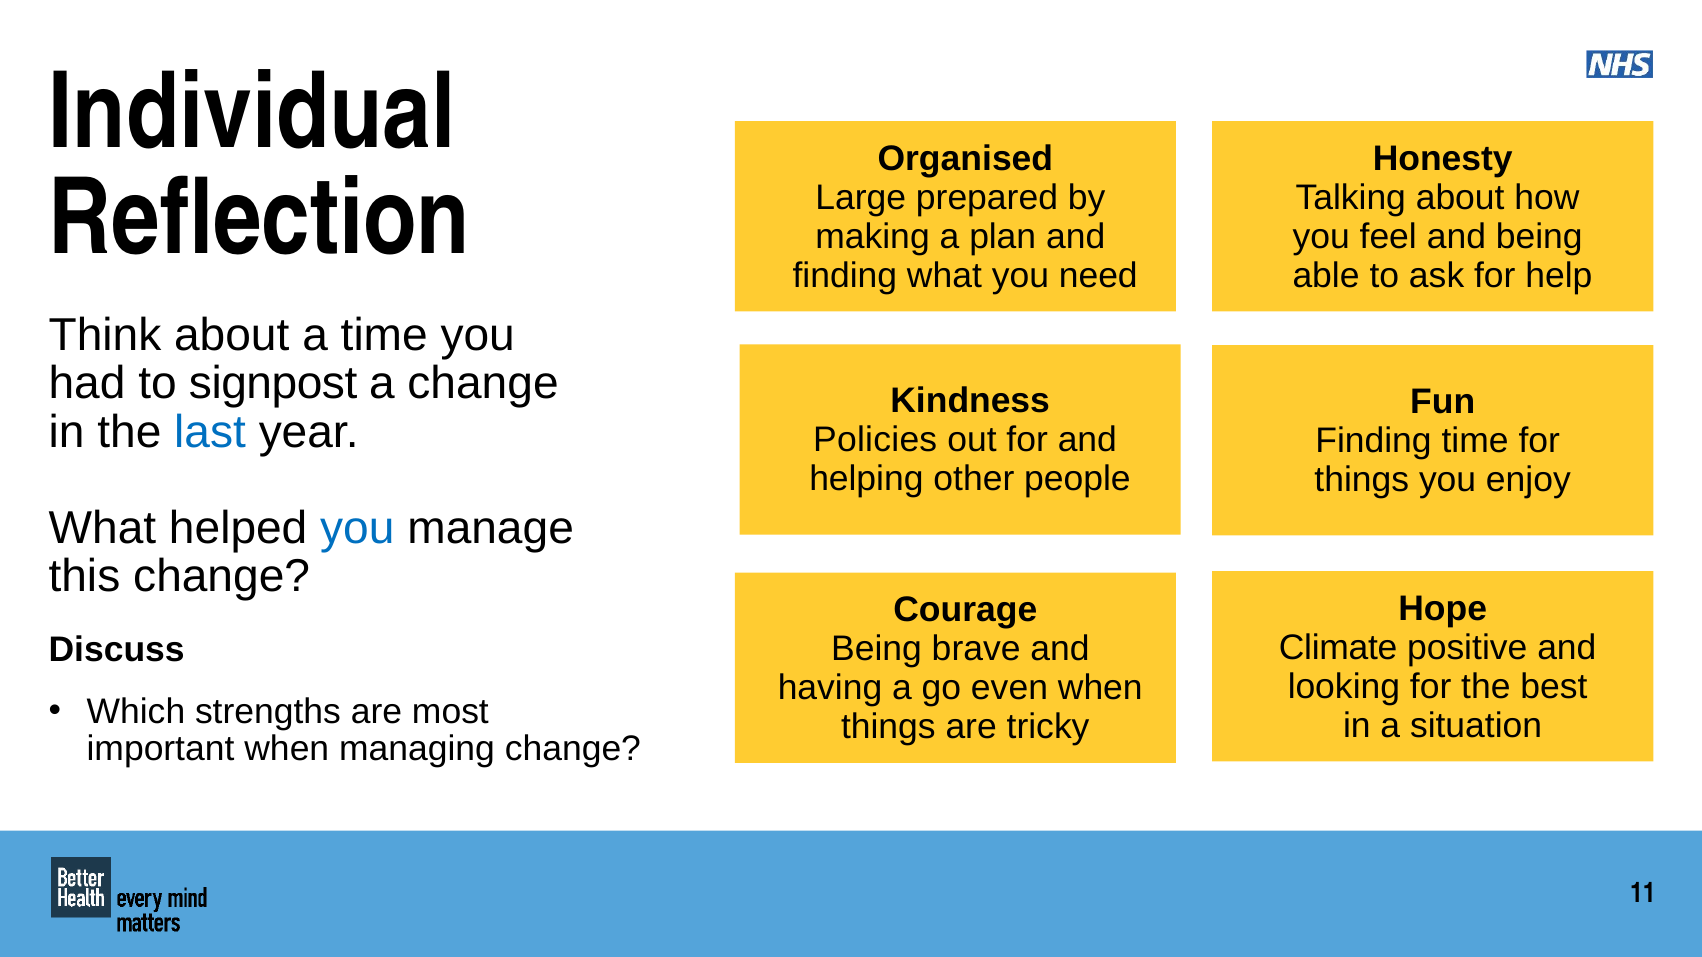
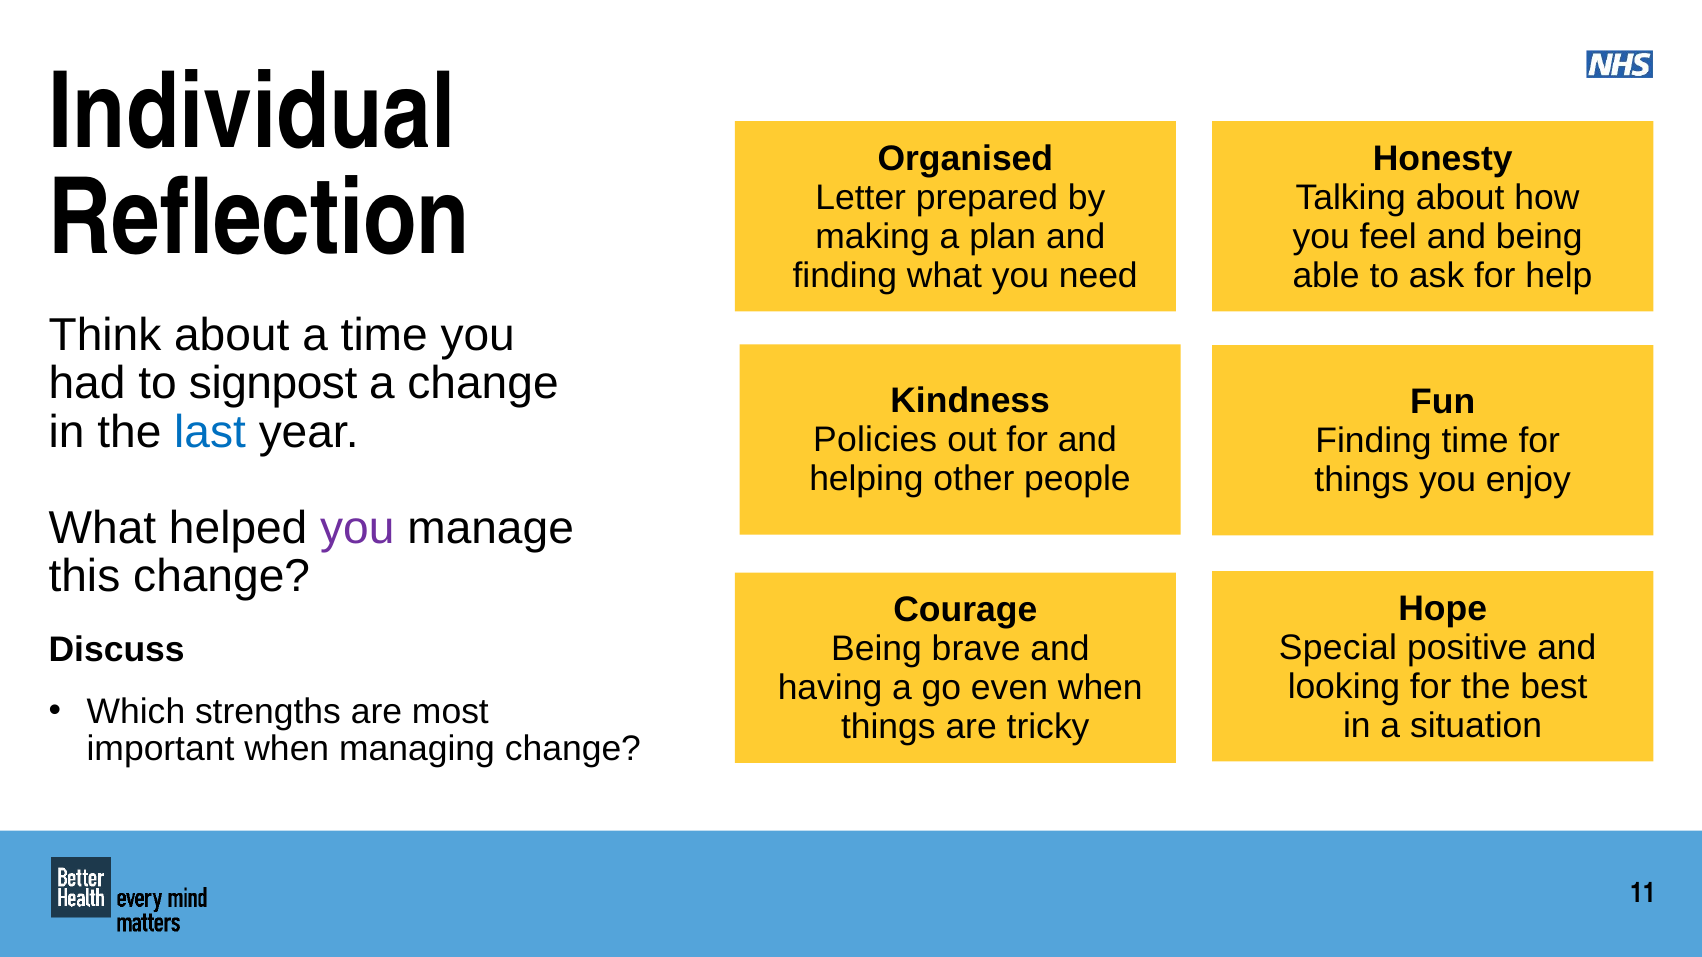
Large: Large -> Letter (861, 198)
you colour: blue -> purple (357, 528)
Climate: Climate -> Special (1338, 648)
